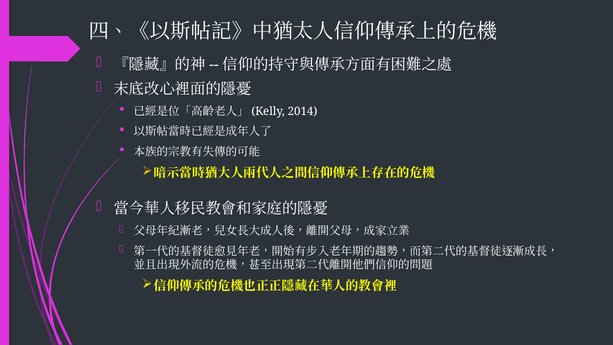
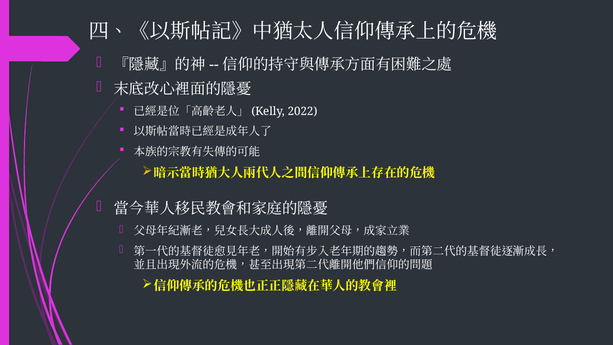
2014: 2014 -> 2022 (303, 111)
